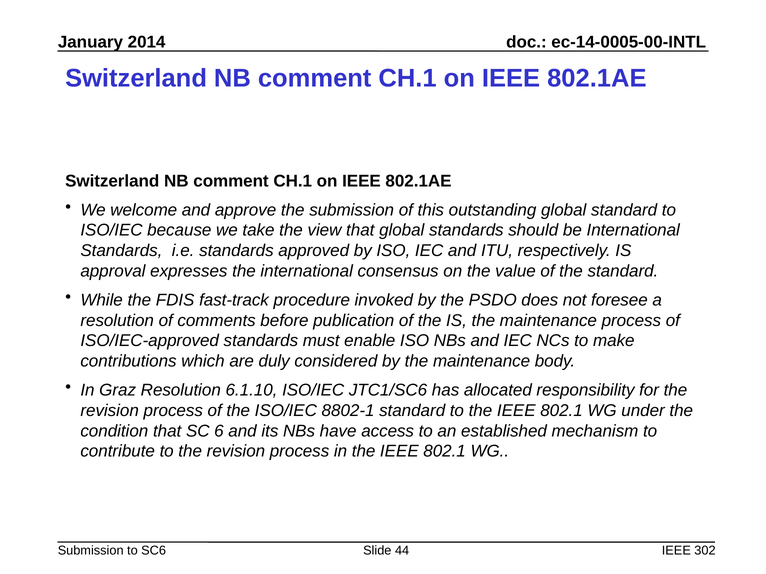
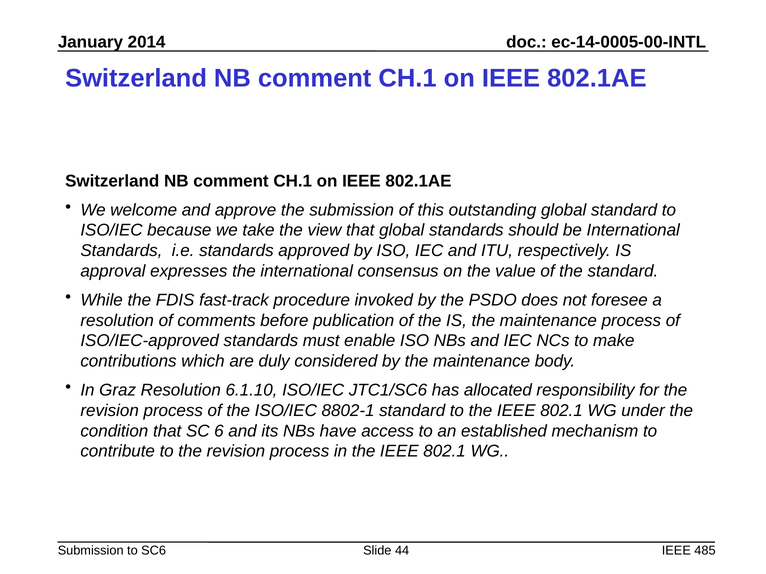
302: 302 -> 485 (705, 551)
